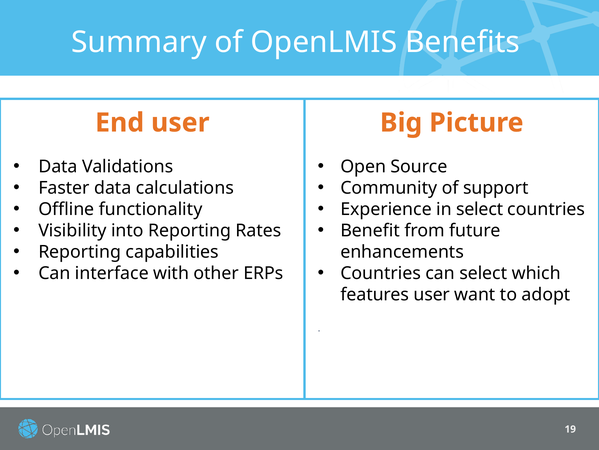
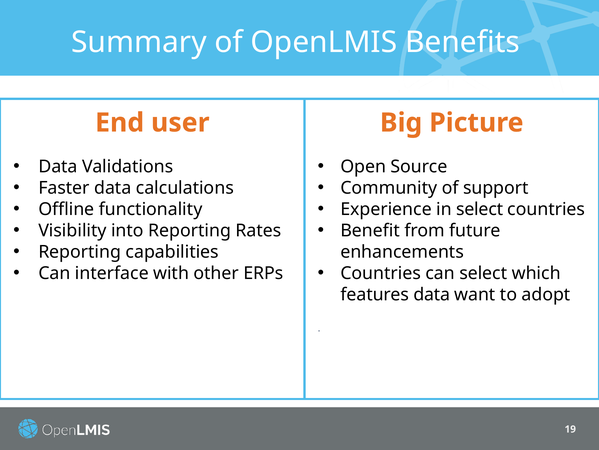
features user: user -> data (432, 294)
